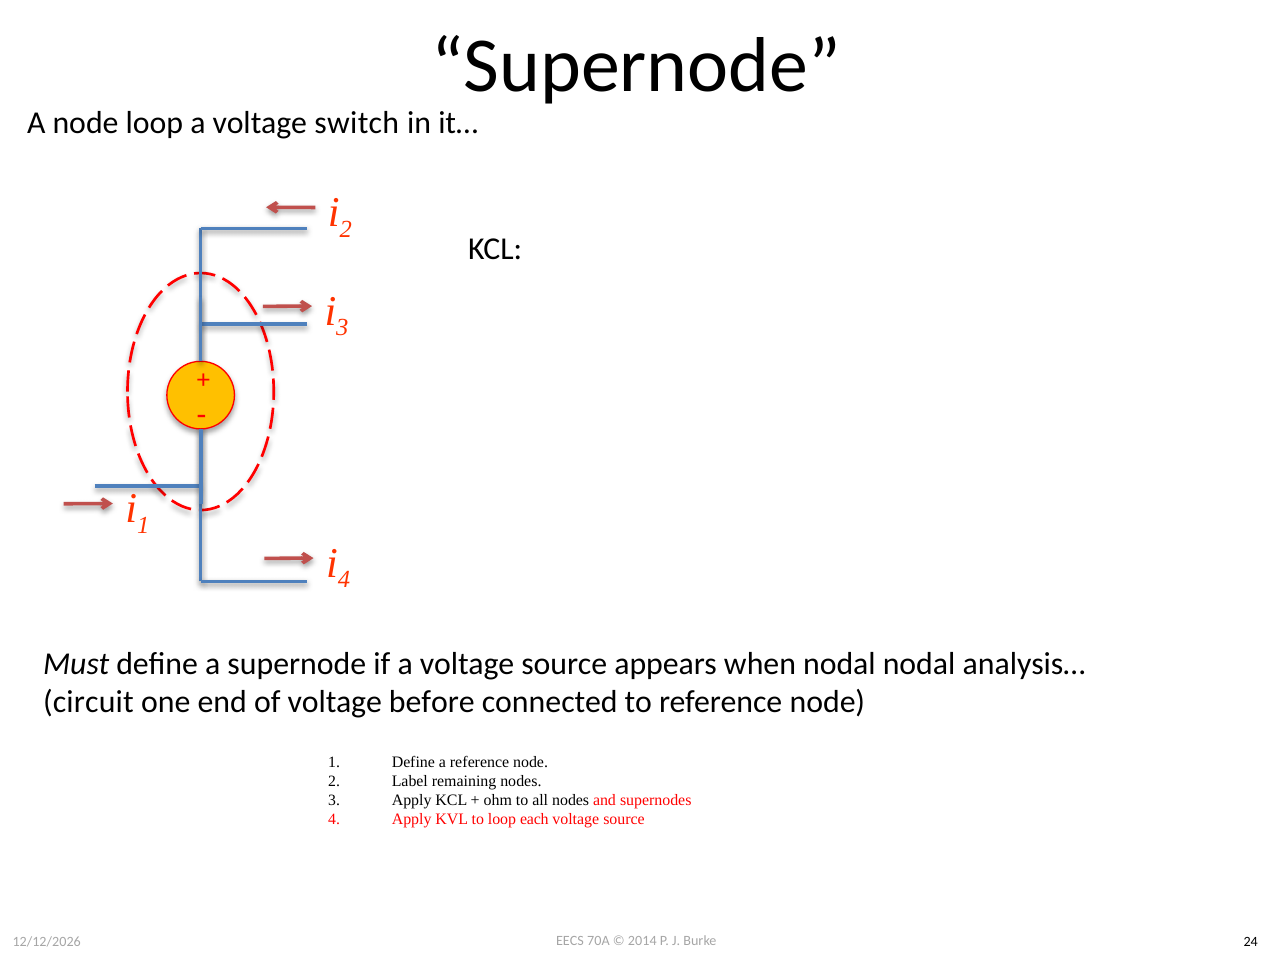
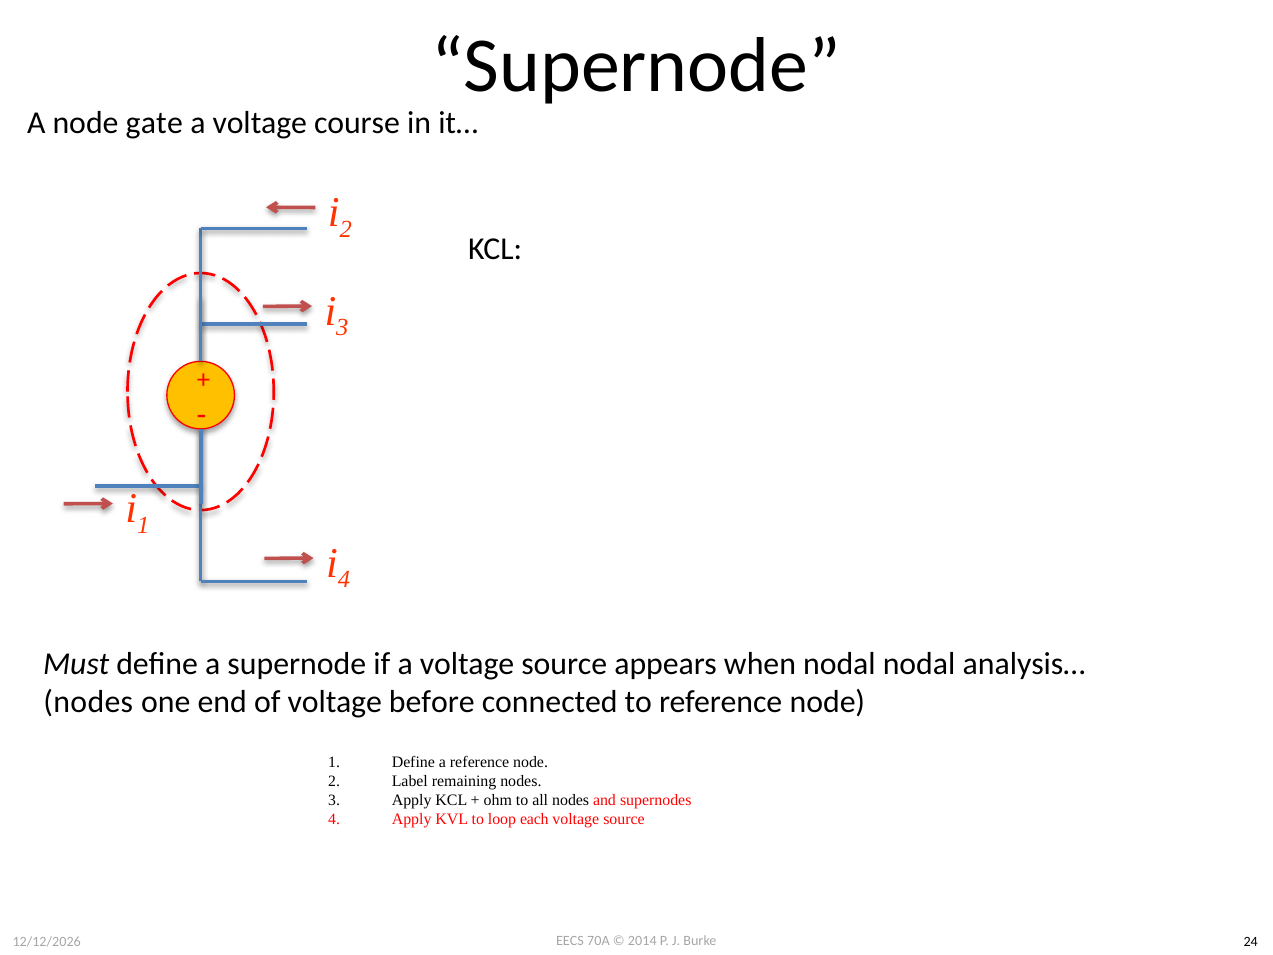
node loop: loop -> gate (154, 123)
switch: switch -> course (357, 123)
circuit: circuit -> nodes (88, 702)
